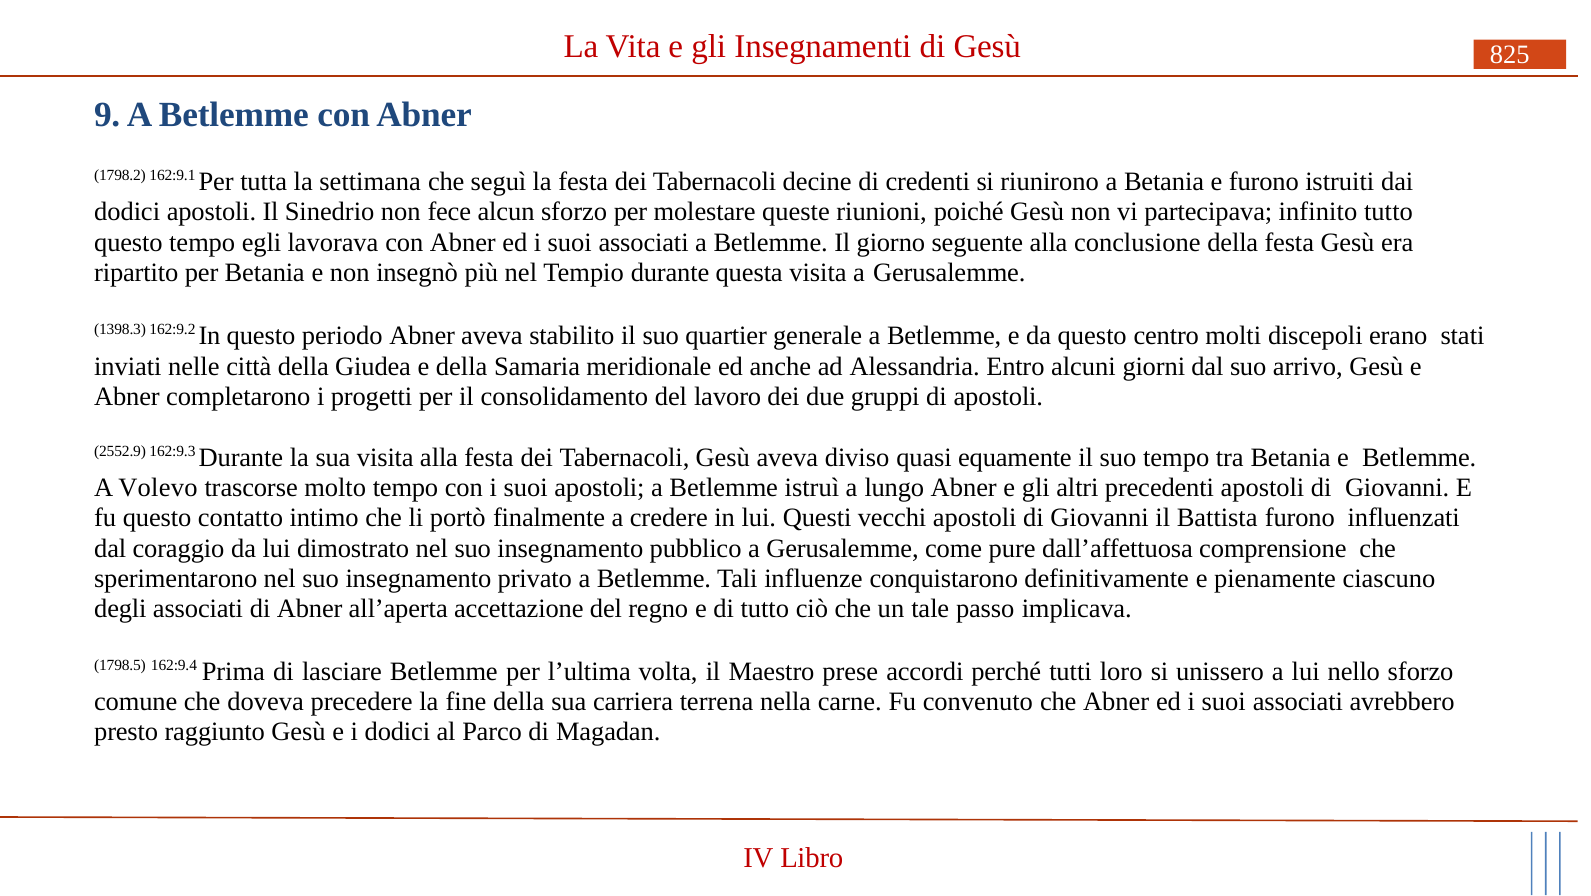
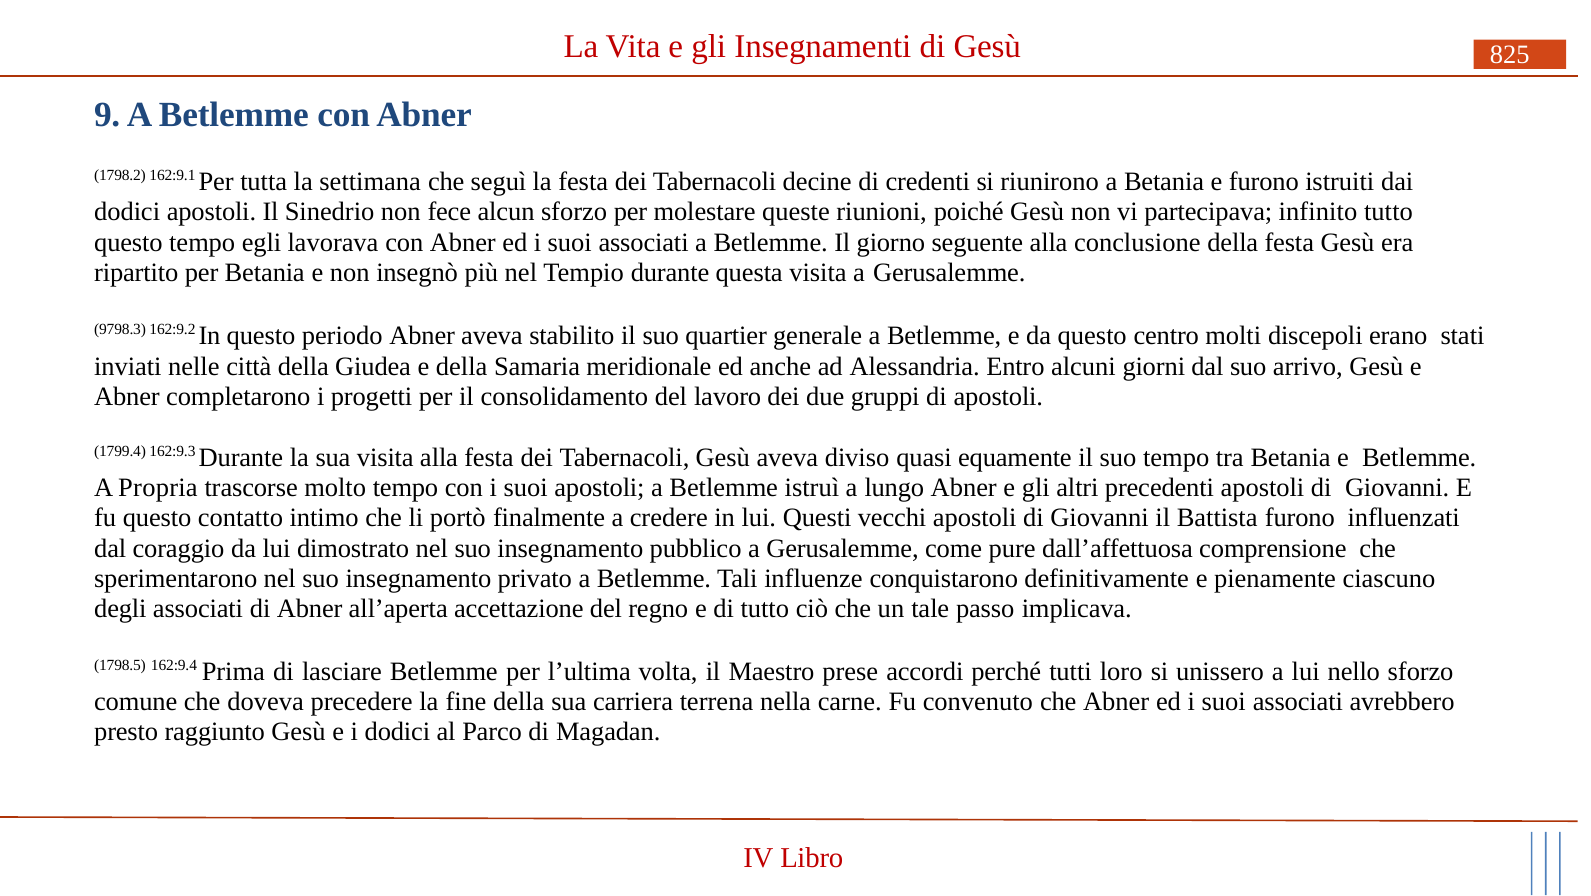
1398.3: 1398.3 -> 9798.3 (120, 329)
2552.9: 2552.9 -> 1799.4 (120, 451)
Volevo: Volevo -> Propria (158, 488)
